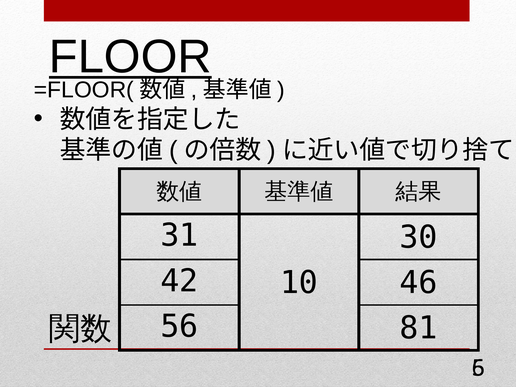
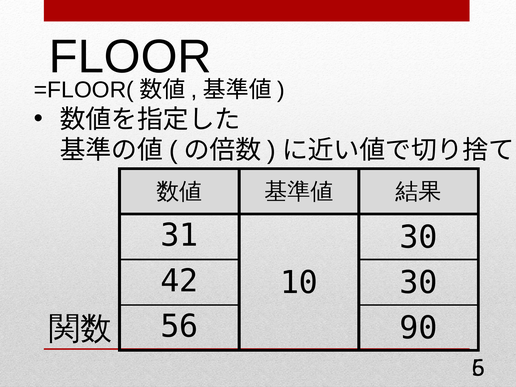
FLOOR underline: present -> none (130, 57)
42 46: 46 -> 30 (419, 283)
81: 81 -> 90 (419, 328)
